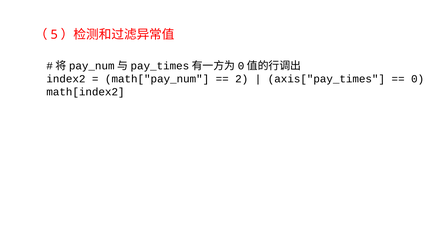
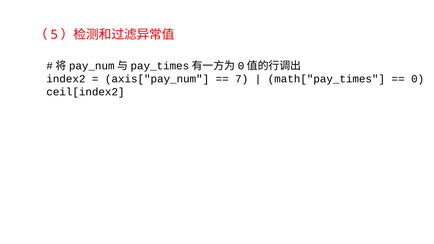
math["pay_num: math["pay_num -> axis["pay_num (157, 79)
2: 2 -> 7 (242, 79)
axis["pay_times: axis["pay_times -> math["pay_times (326, 79)
math[index2: math[index2 -> ceil[index2 (85, 92)
